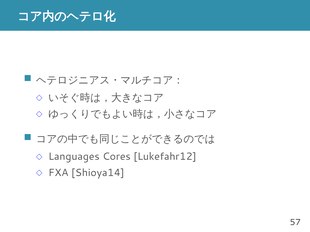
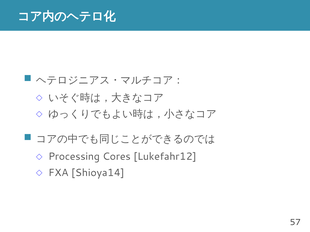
Languages: Languages -> Processing (74, 157)
